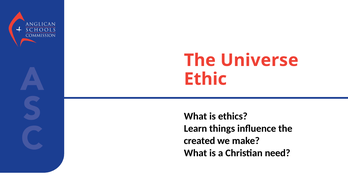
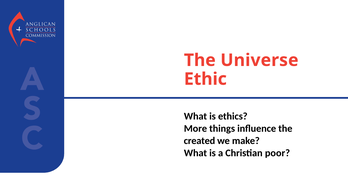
Learn: Learn -> More (195, 128)
need: need -> poor (277, 153)
